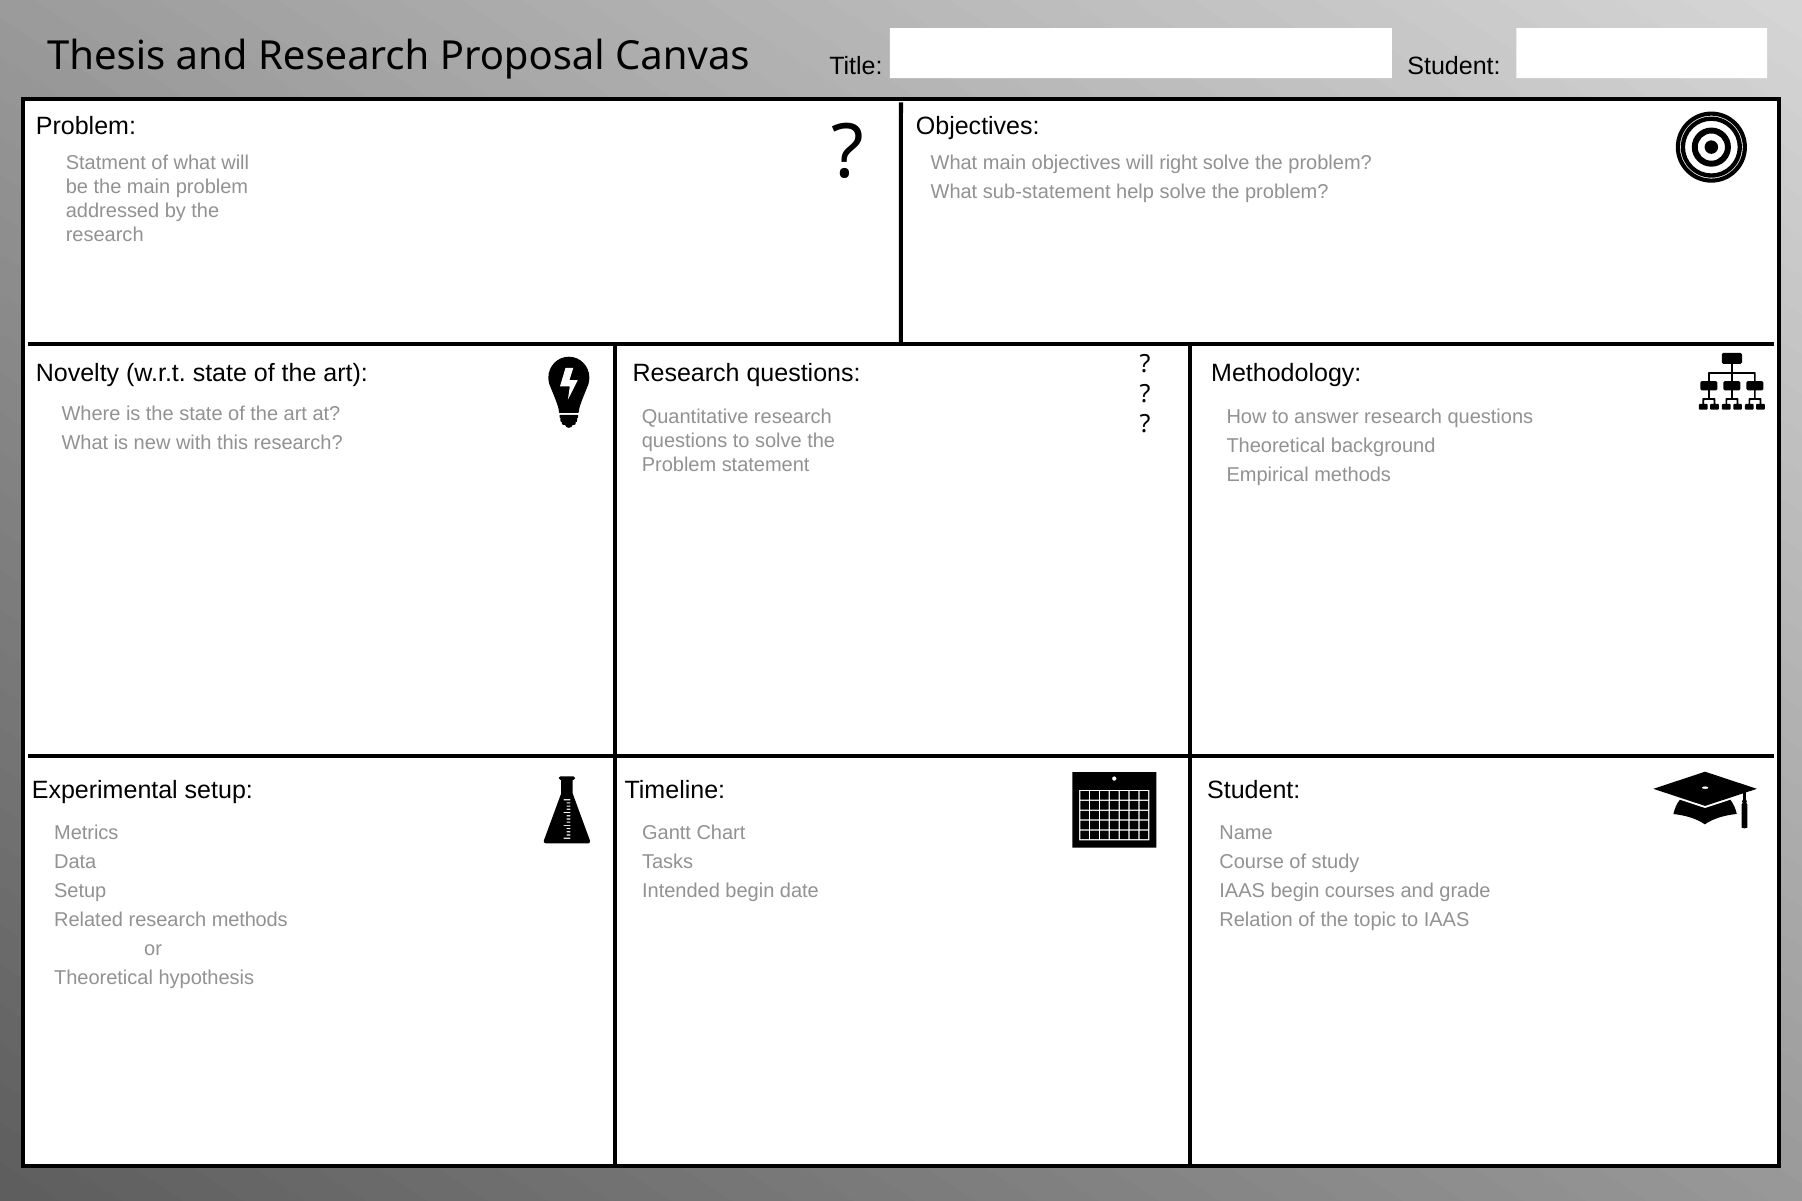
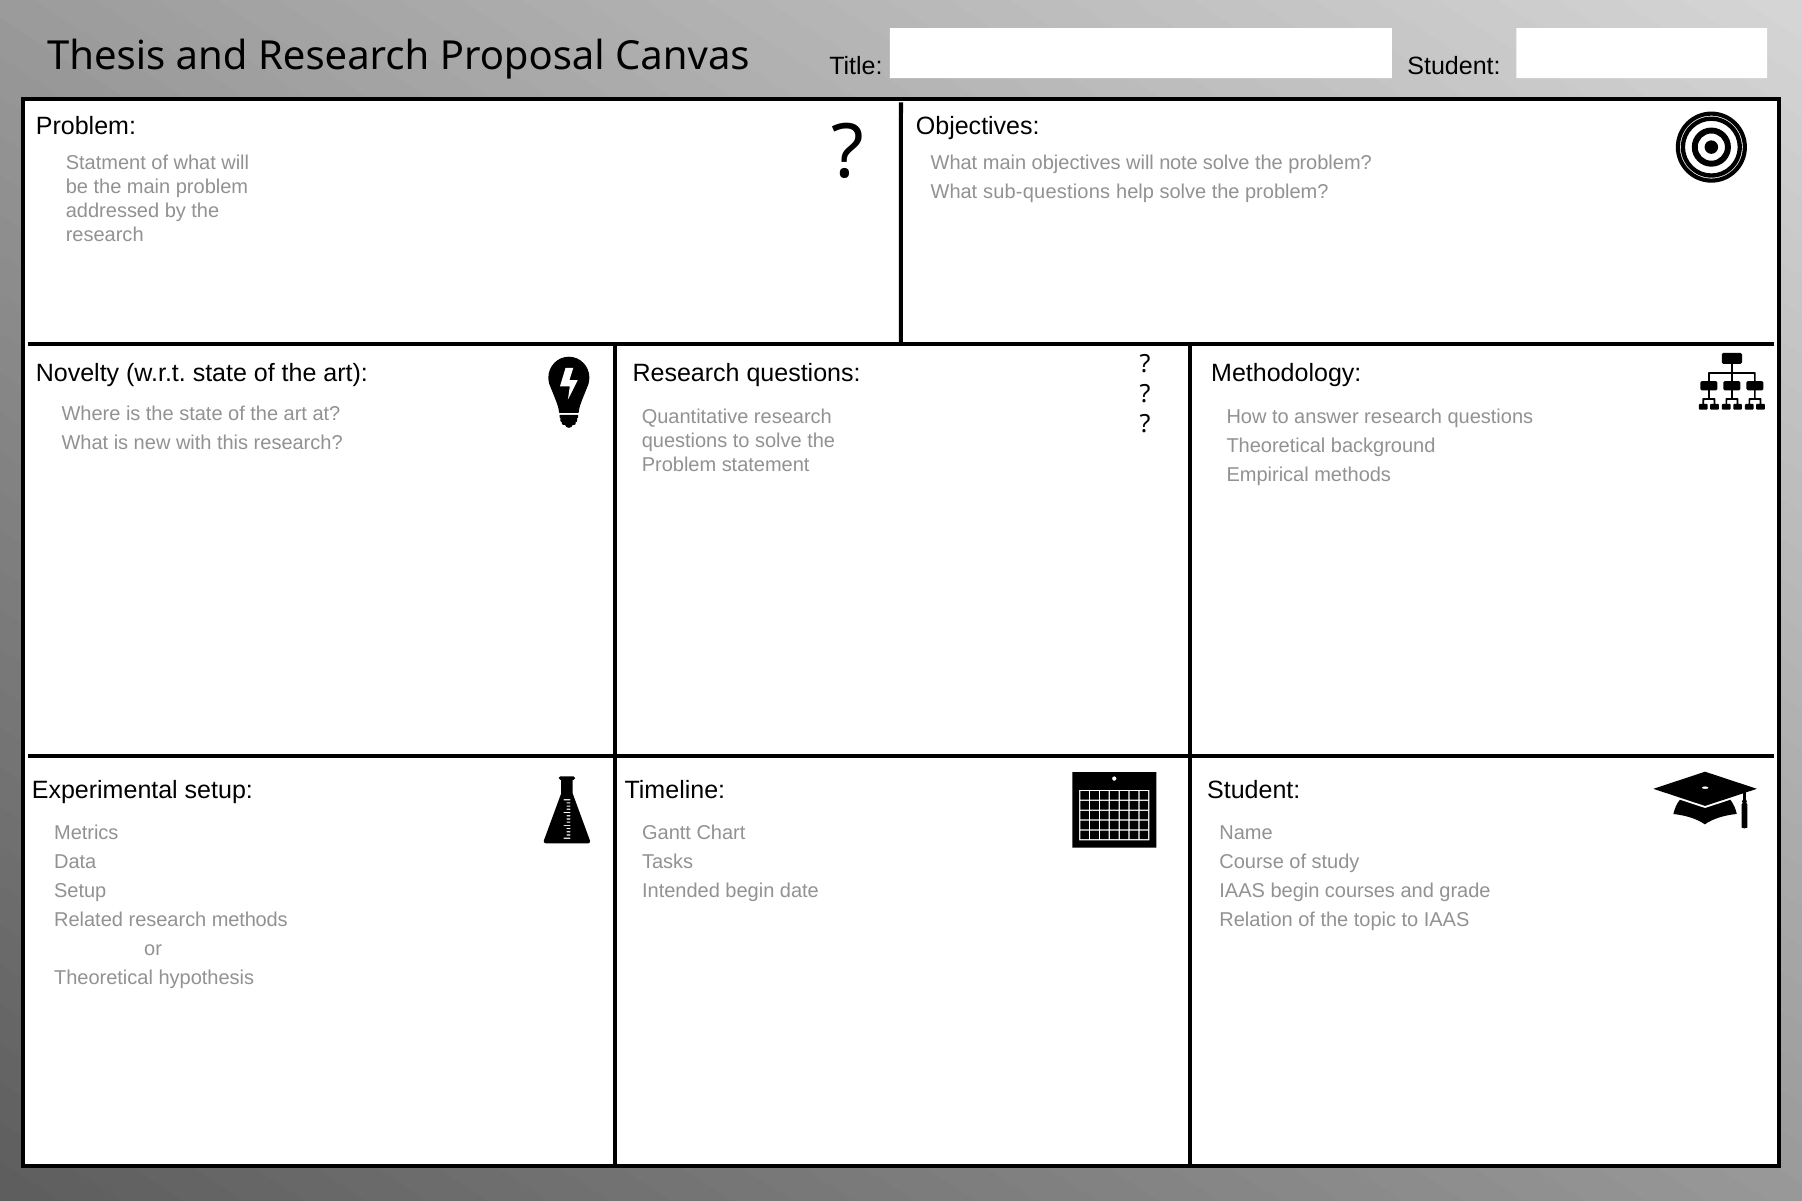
right: right -> note (1178, 163)
sub-statement: sub-statement -> sub-questions (1047, 192)
